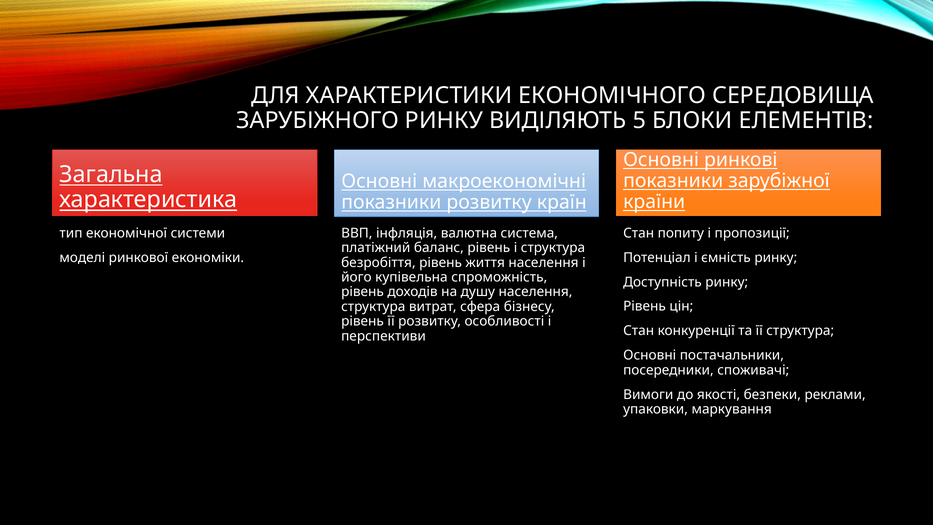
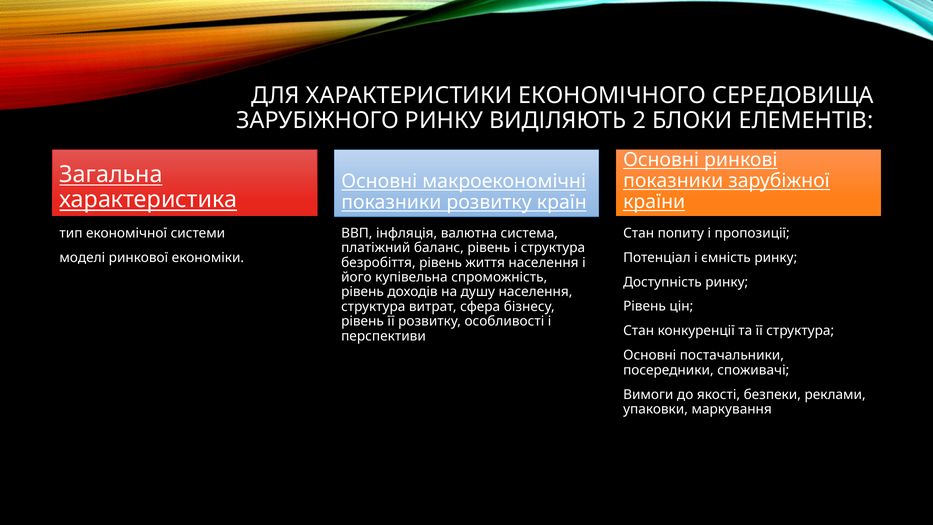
5: 5 -> 2 (639, 121)
